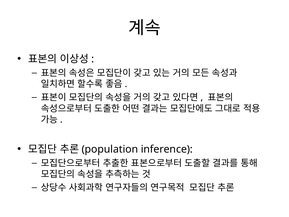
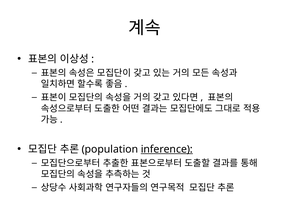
inference underline: none -> present (167, 149)
